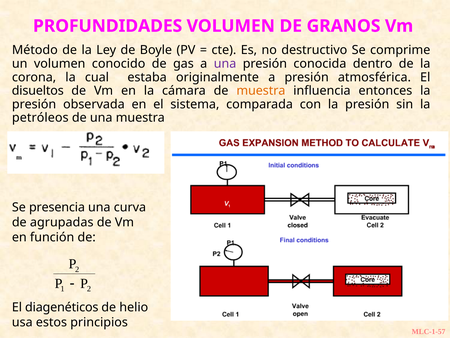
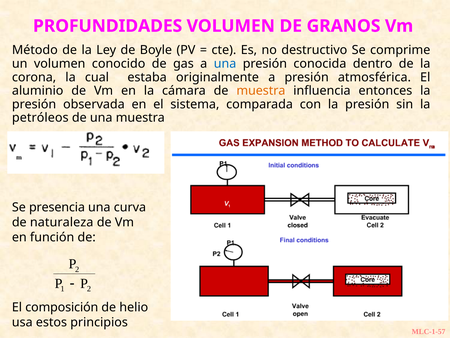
una colour: purple -> blue (225, 64)
disueltos: disueltos -> aluminio (38, 91)
agrupadas: agrupadas -> naturaleza (62, 222)
diagenéticos: diagenéticos -> composición (62, 307)
